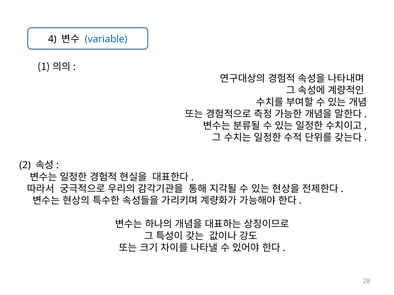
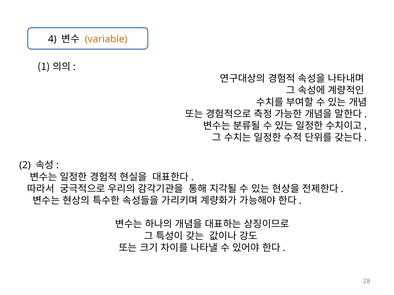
variable colour: blue -> orange (106, 39)
